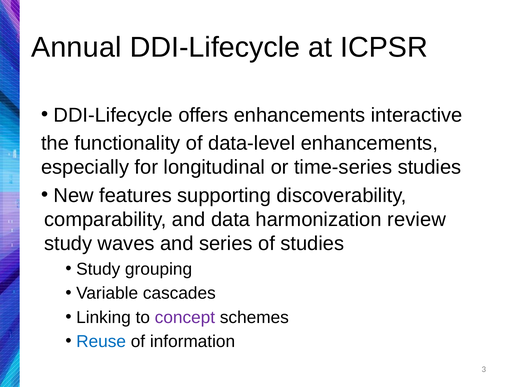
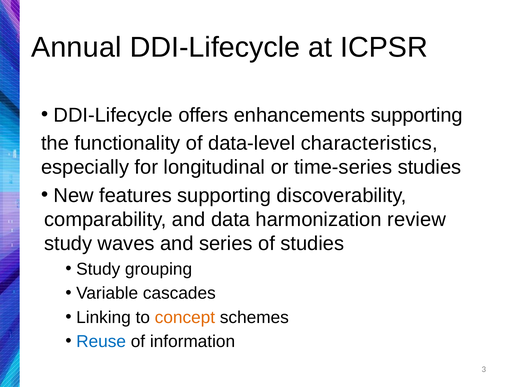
enhancements interactive: interactive -> supporting (417, 115)
data-level enhancements: enhancements -> characteristics (369, 143)
concept colour: purple -> orange (185, 318)
